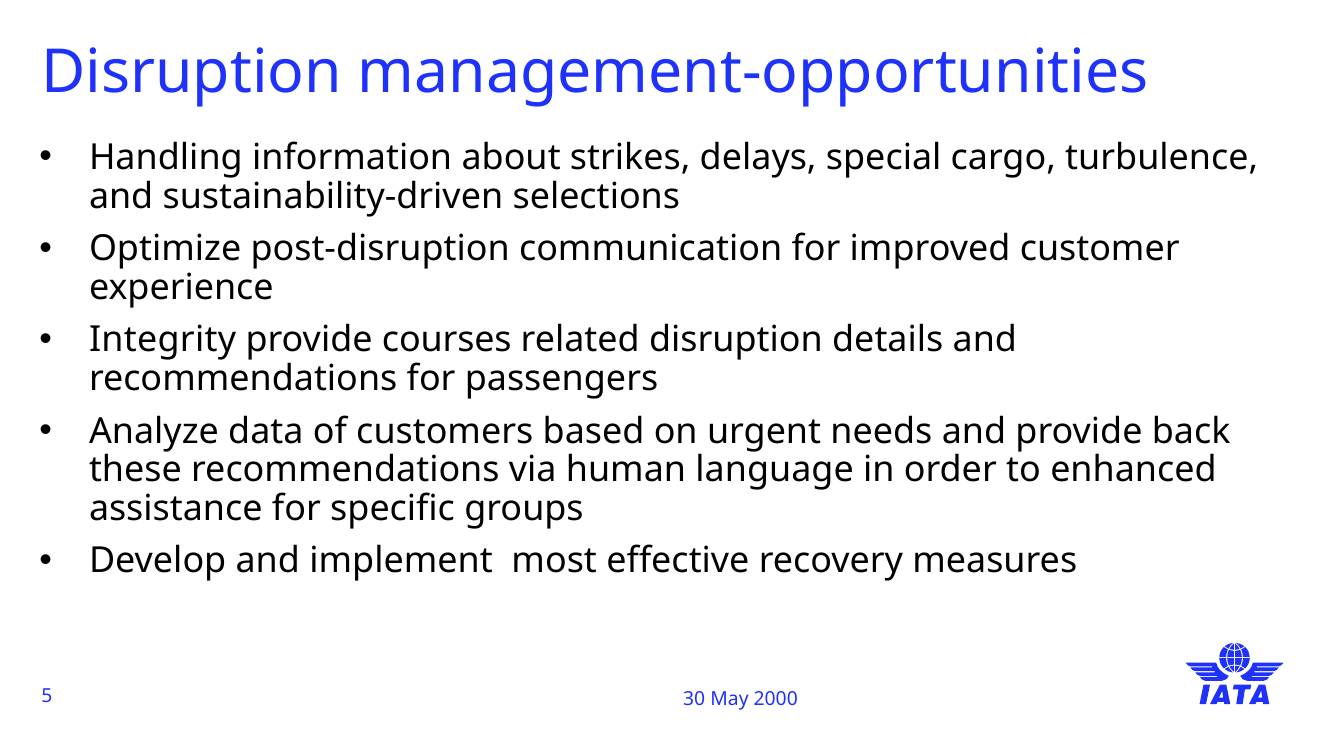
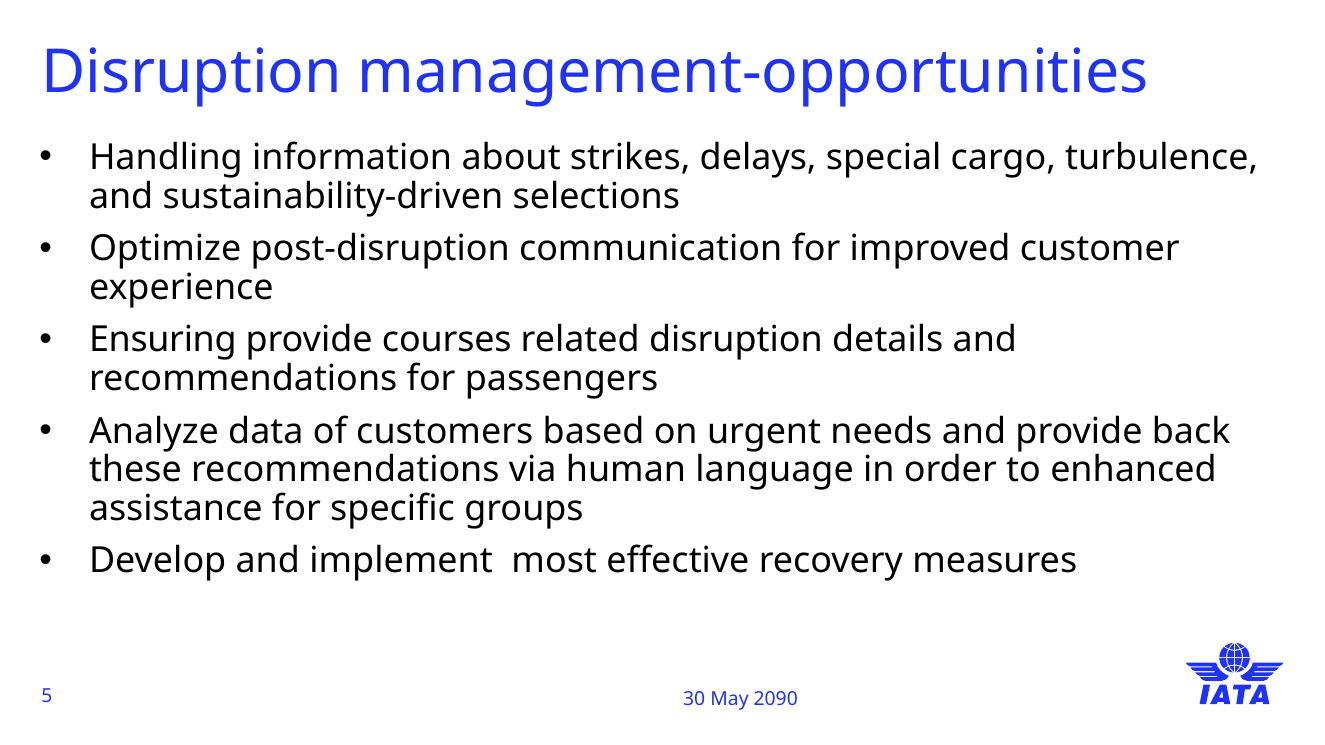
Integrity: Integrity -> Ensuring (163, 340)
2000: 2000 -> 2090 (776, 699)
